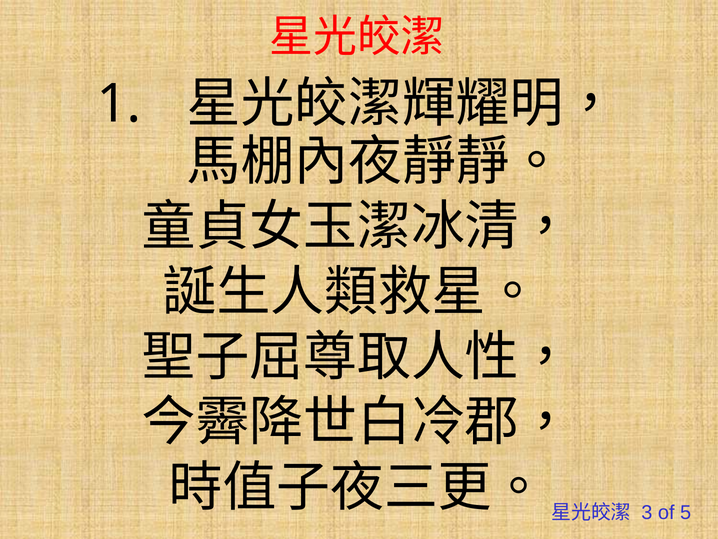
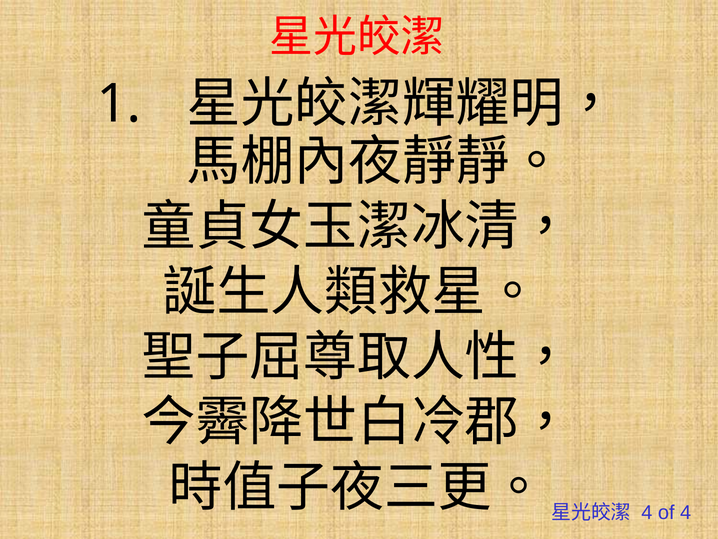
3: 3 -> 4 (647, 512)
of 5: 5 -> 4 (686, 512)
